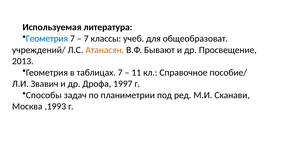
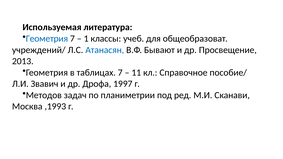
7: 7 -> 1 (86, 39)
Атанасян colour: orange -> blue (105, 50)
Способы: Способы -> Методов (44, 95)
